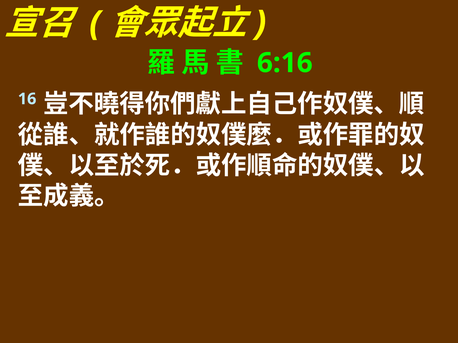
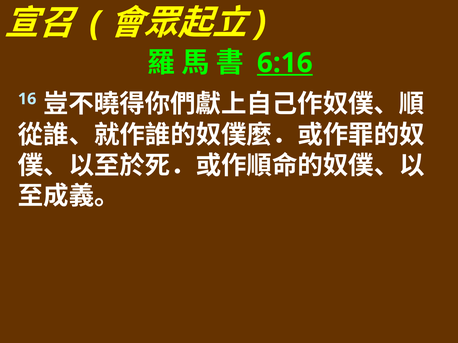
6:16 underline: none -> present (285, 63)
